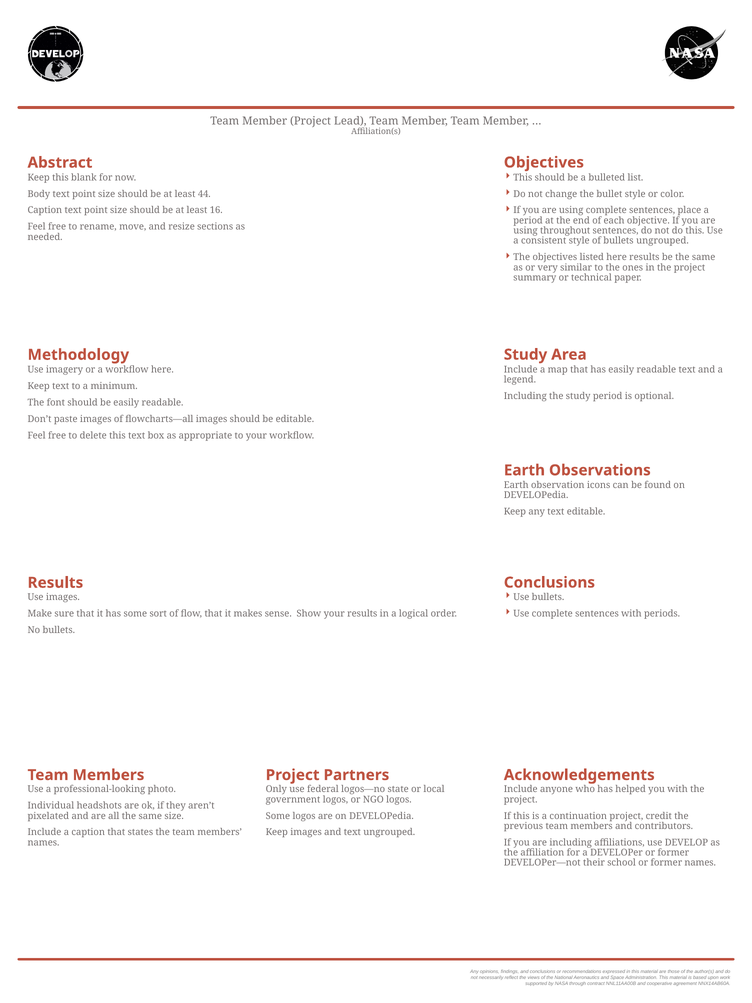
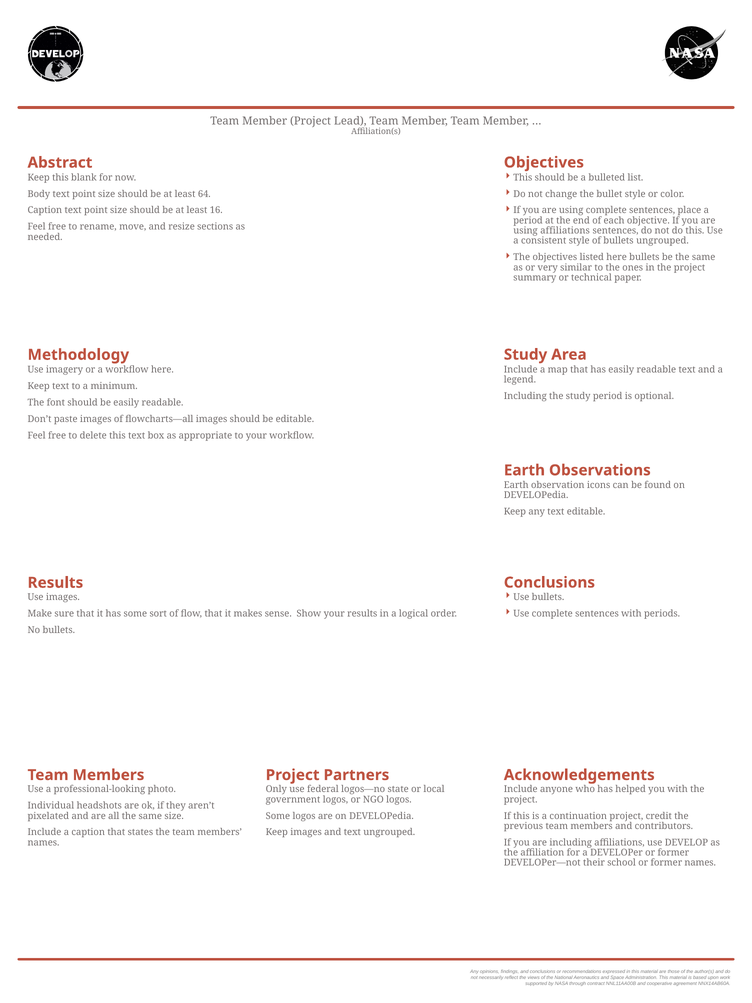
44: 44 -> 64 (204, 194)
using throughout: throughout -> affiliations (565, 231)
here results: results -> bullets (644, 257)
